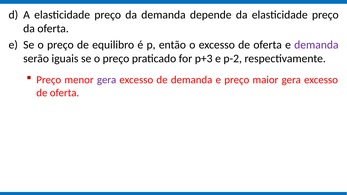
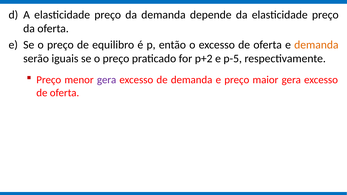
demanda colour: purple -> orange (316, 45)
p+3: p+3 -> p+2 (204, 59)
p-2: p-2 -> p-5 (233, 59)
